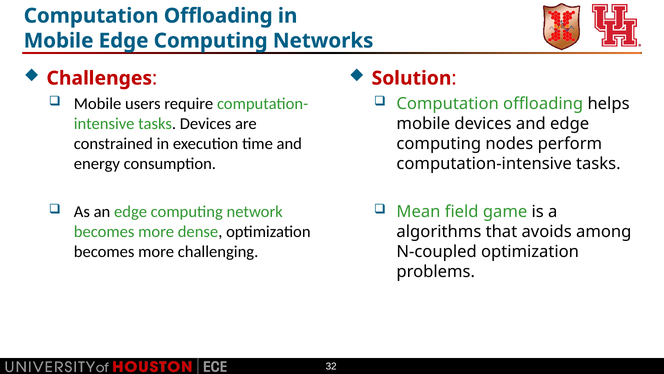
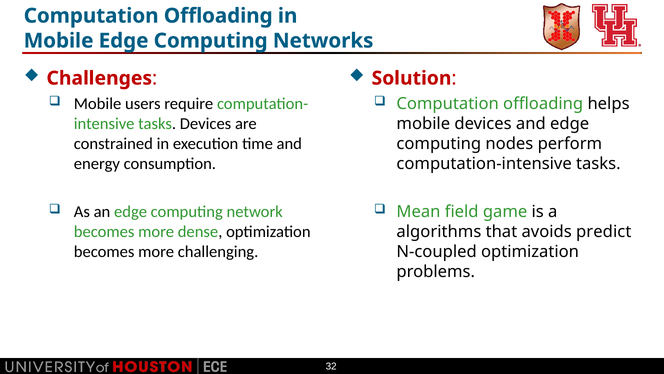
among: among -> predict (604, 232)
